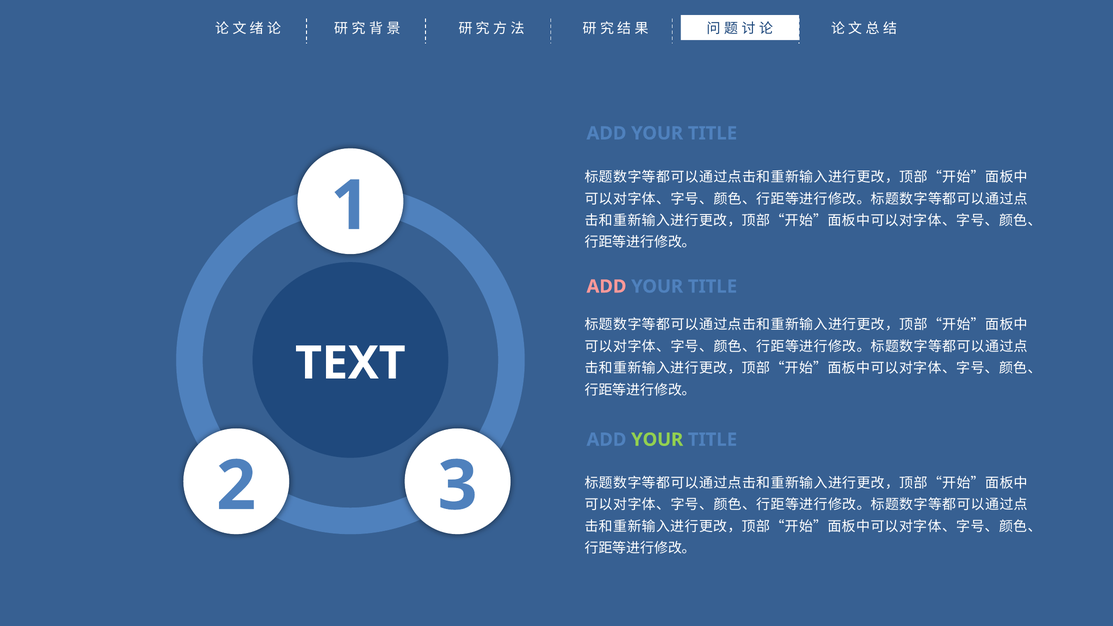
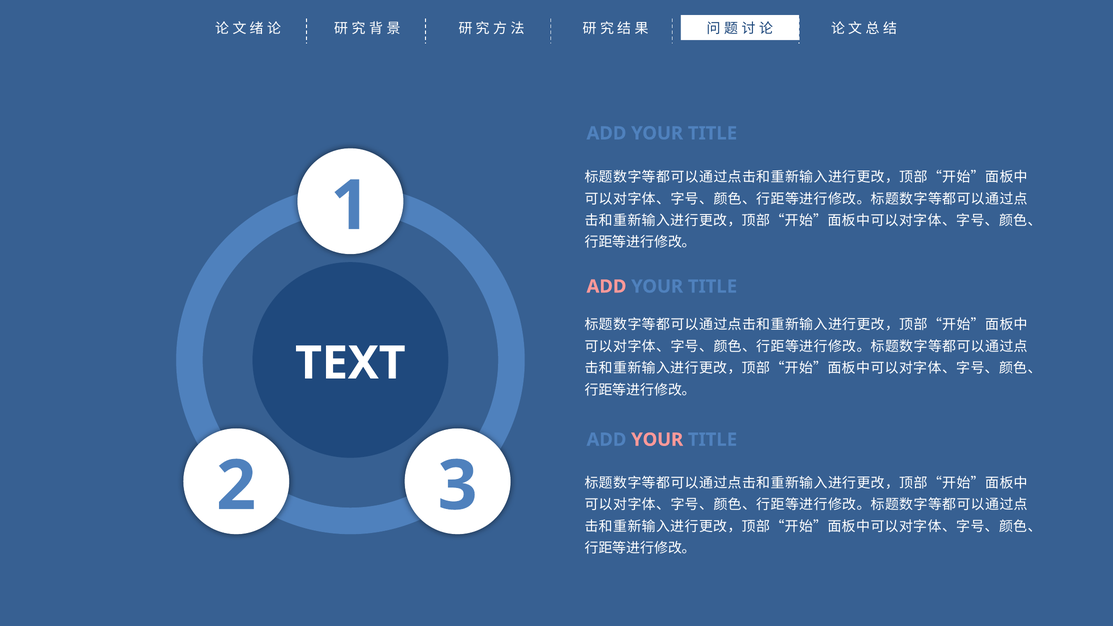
YOUR colour: light green -> pink (657, 440)
